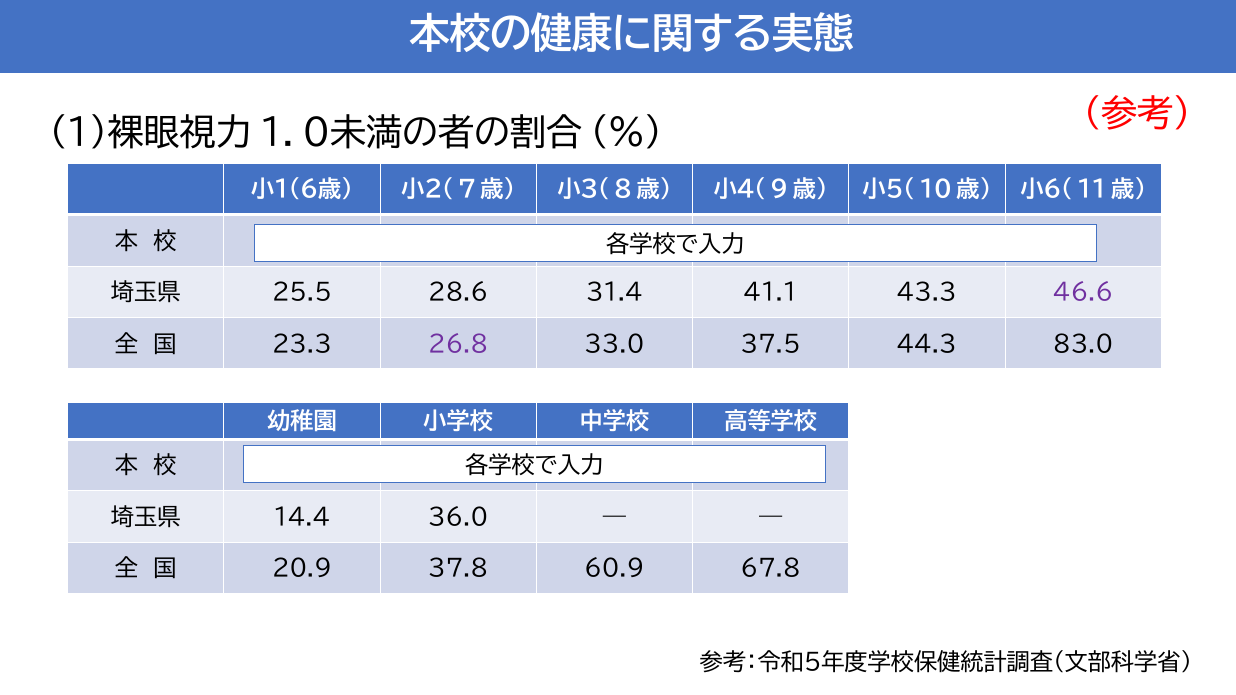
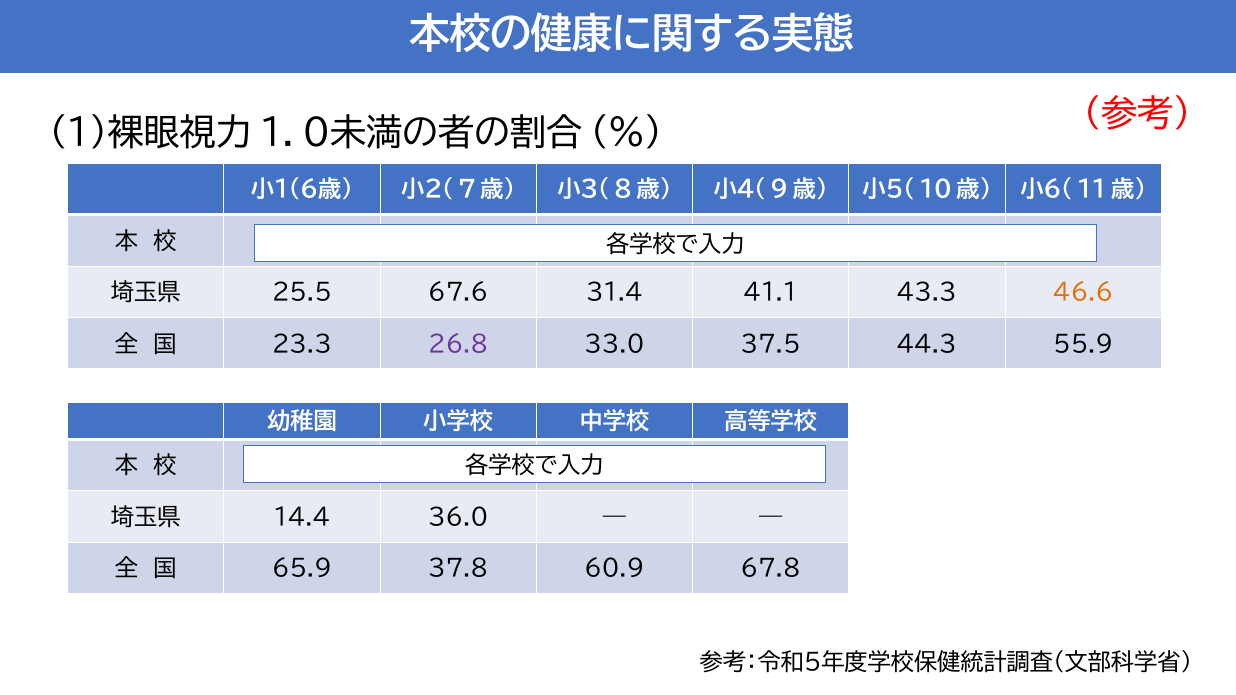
28.6: 28.6 -> 67.6 (458, 293)
46.6 colour: purple -> orange (1083, 293)
83.0: 83.0 -> 55.9 (1083, 345)
20.9: 20.9 -> 65.9 (302, 569)
